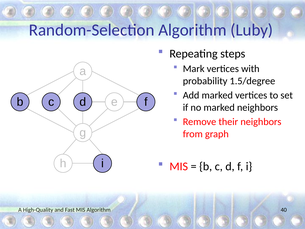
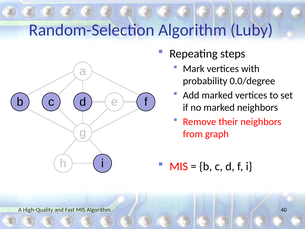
1.5/degree: 1.5/degree -> 0.0/degree (252, 81)
